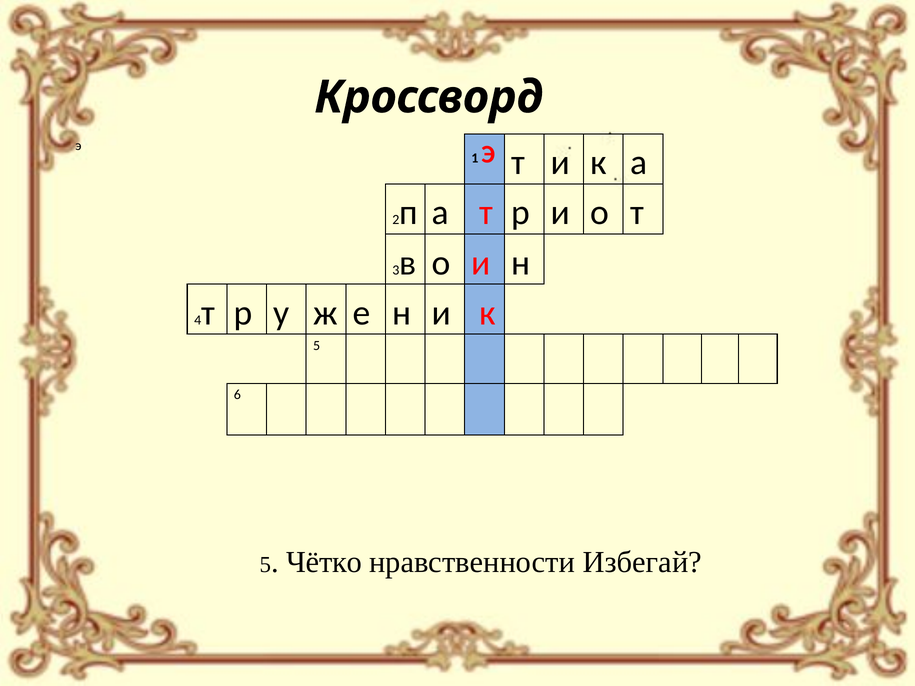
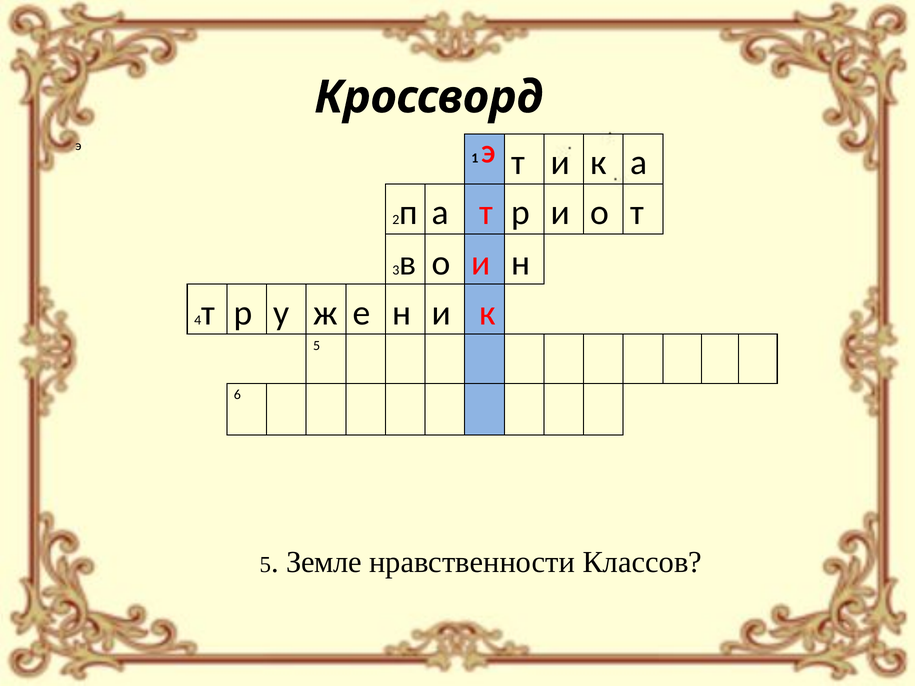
Чётко: Чётко -> Земле (324, 563)
Избегай: Избегай -> Классов (642, 563)
